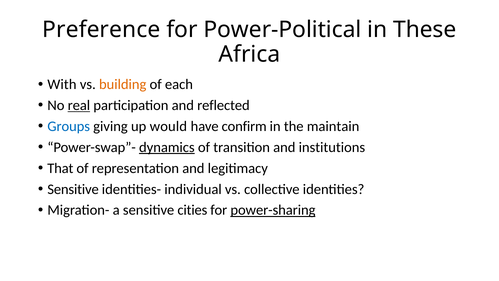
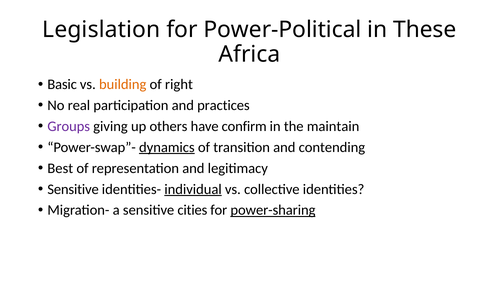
Preference: Preference -> Legislation (101, 30)
With: With -> Basic (62, 84)
each: each -> right (179, 84)
real underline: present -> none (79, 105)
reflected: reflected -> practices (223, 105)
Groups colour: blue -> purple (69, 126)
would: would -> others (168, 126)
institutions: institutions -> contending (332, 147)
That: That -> Best (60, 168)
individual underline: none -> present (193, 189)
